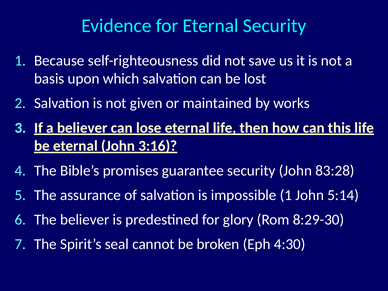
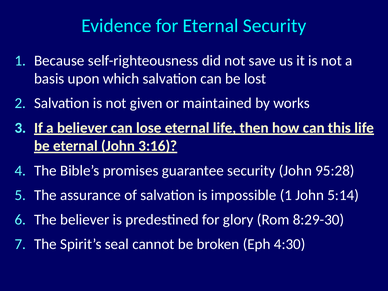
83:28: 83:28 -> 95:28 (335, 171)
